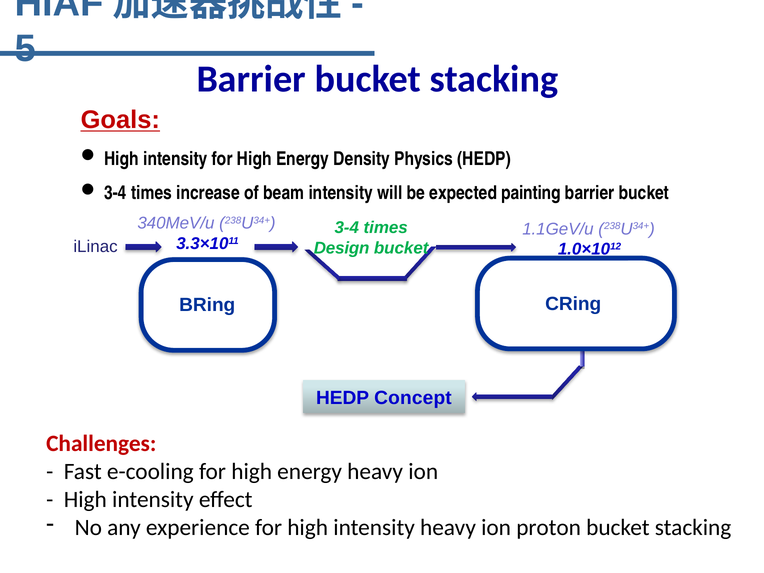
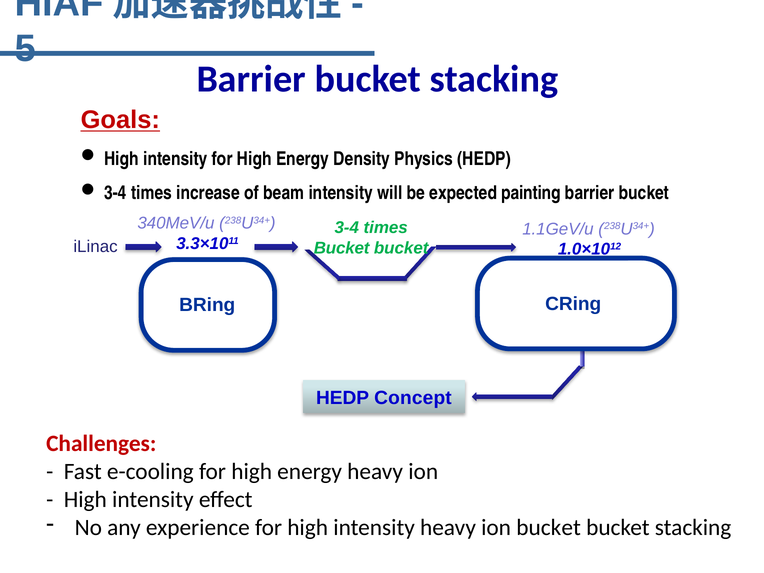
Design: Design -> Bucket (342, 248)
ion proton: proton -> bucket (549, 528)
